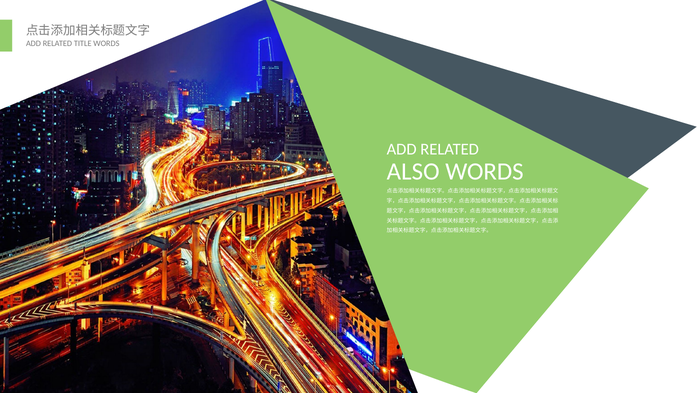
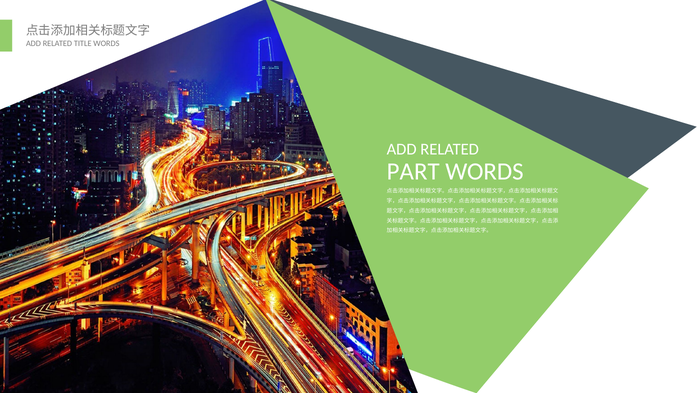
ALSO: ALSO -> PART (413, 171)
